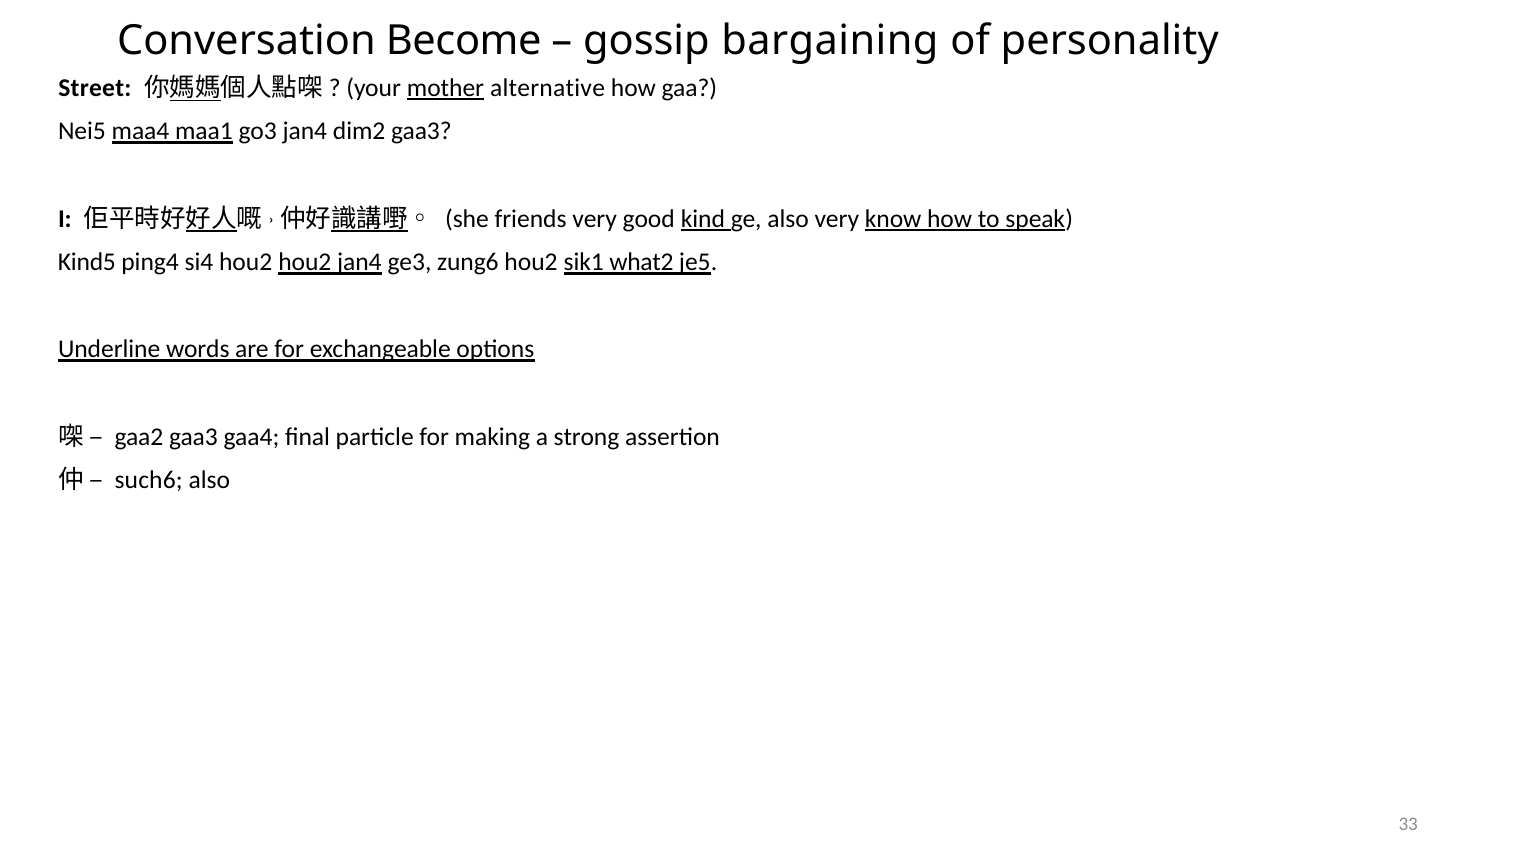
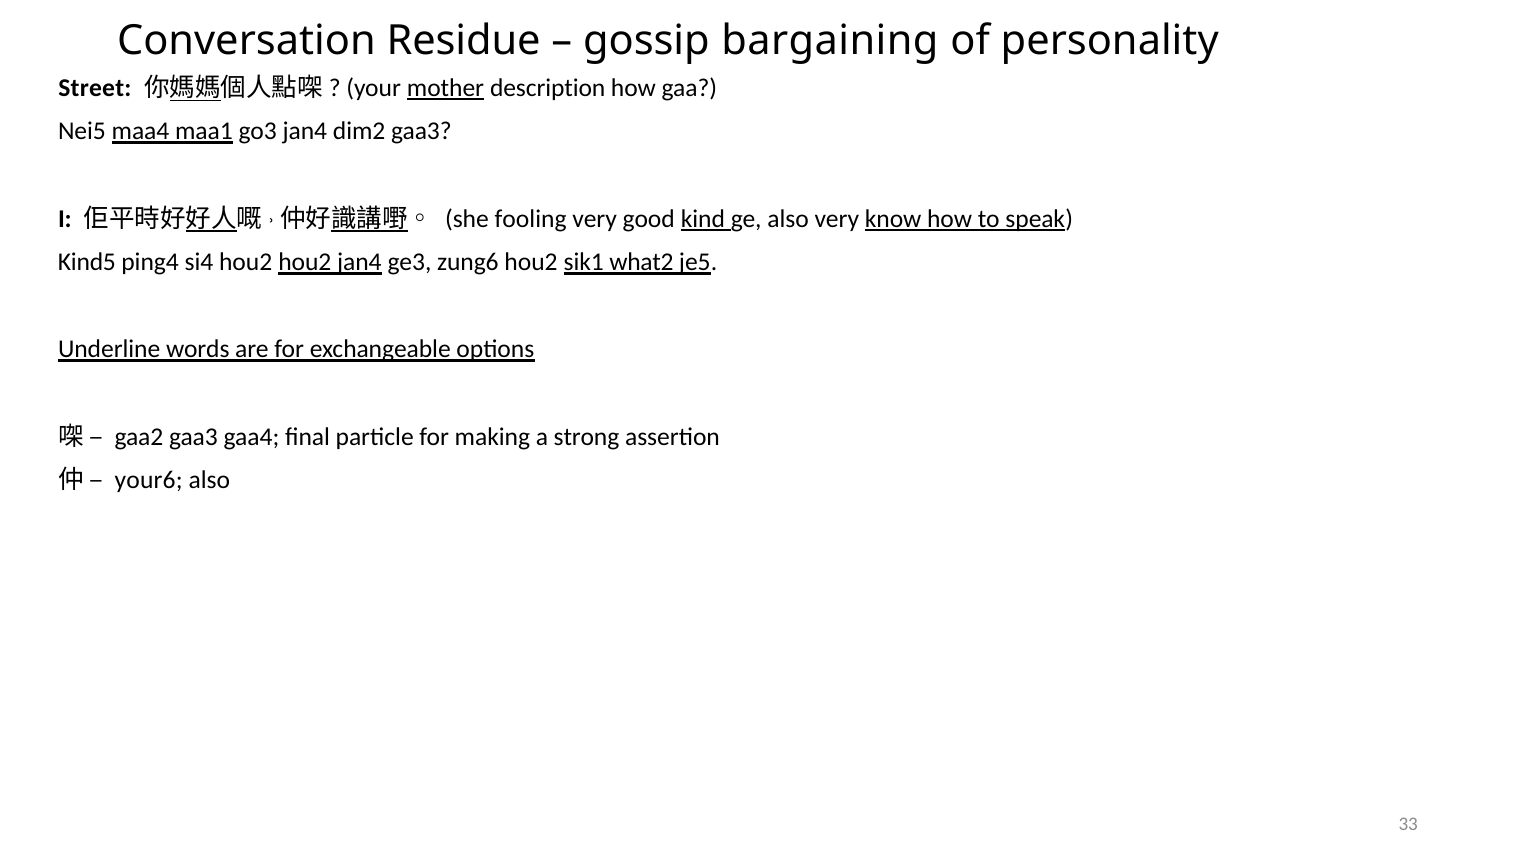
Become: Become -> Residue (464, 41)
alternative: alternative -> description (548, 88)
friends: friends -> fooling (531, 219)
such6: such6 -> your6 (149, 480)
